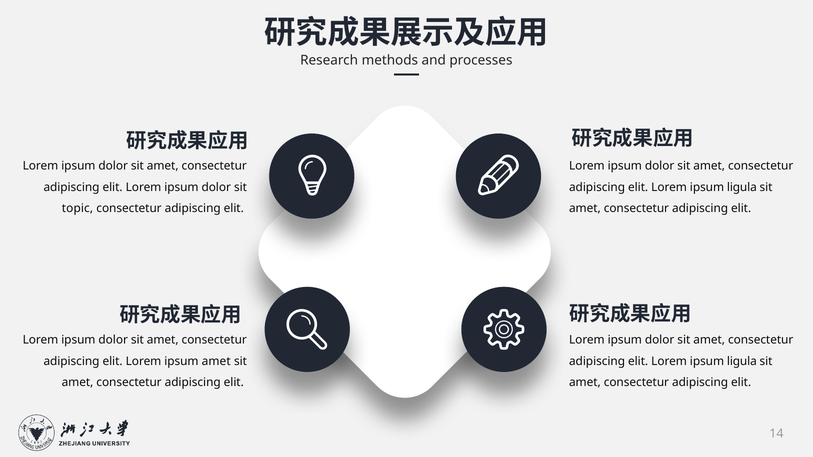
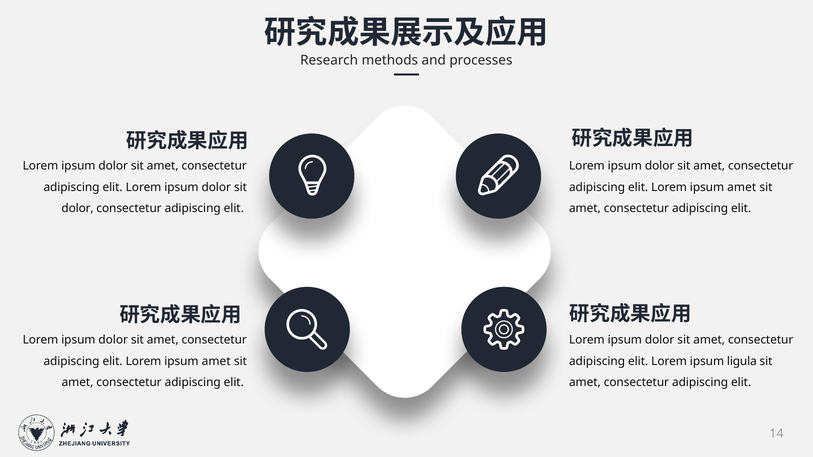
ligula: ligula -> amet (742, 187)
topic: topic -> dolor (78, 209)
